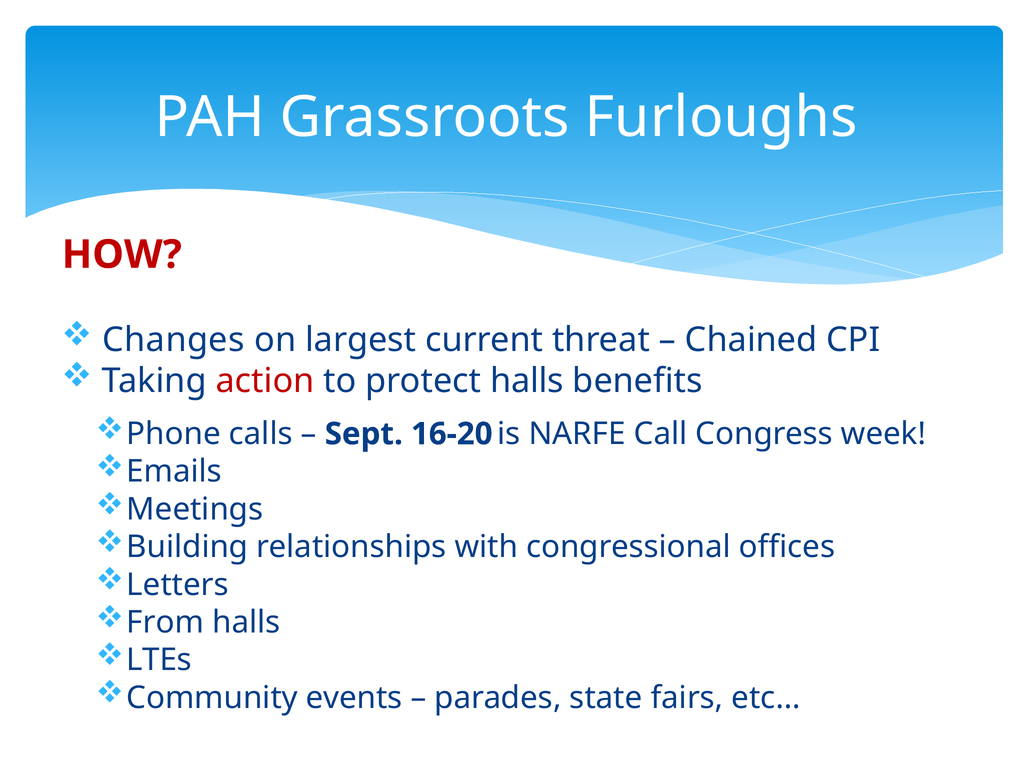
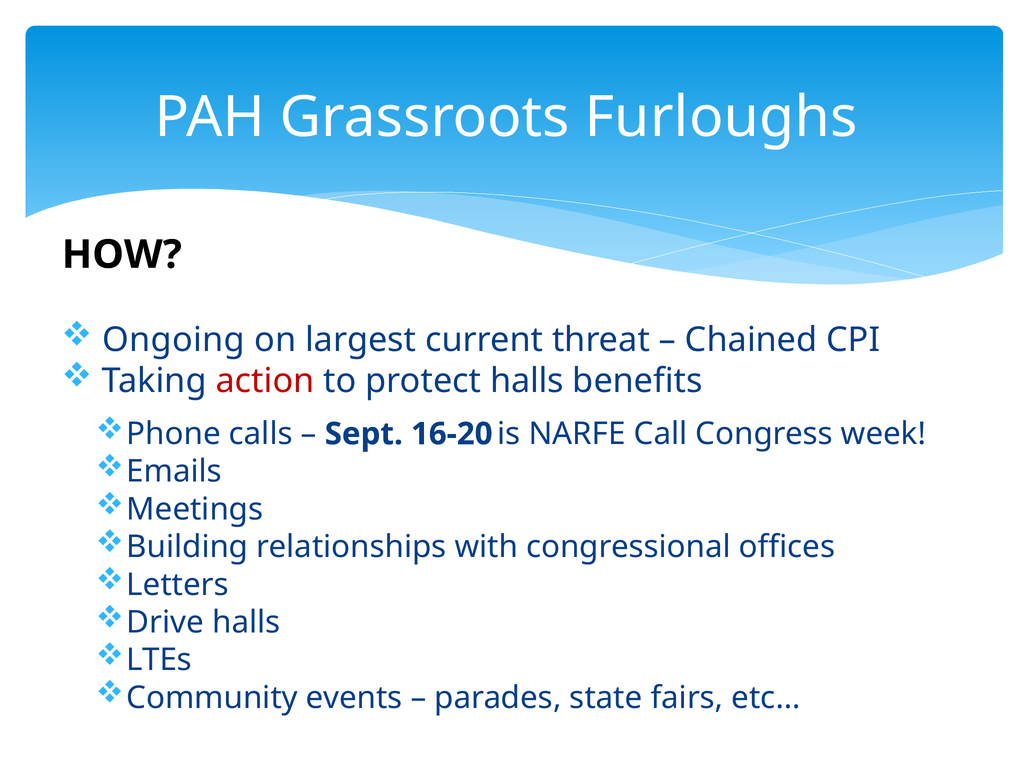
HOW colour: red -> black (122, 255)
Changes: Changes -> Ongoing (174, 340)
From: From -> Drive (165, 622)
